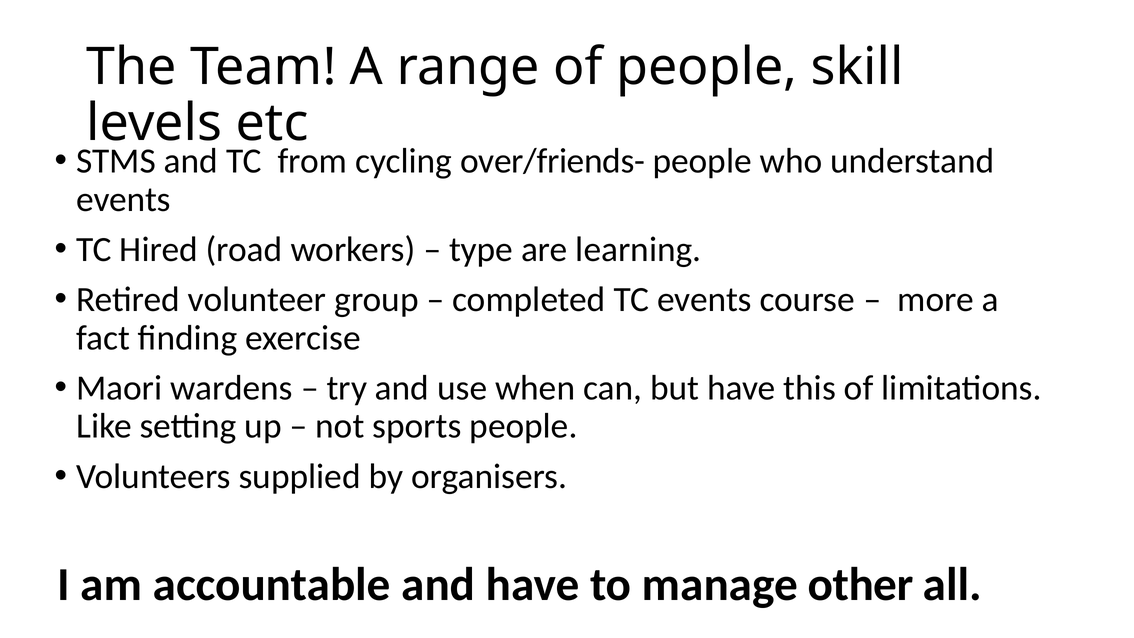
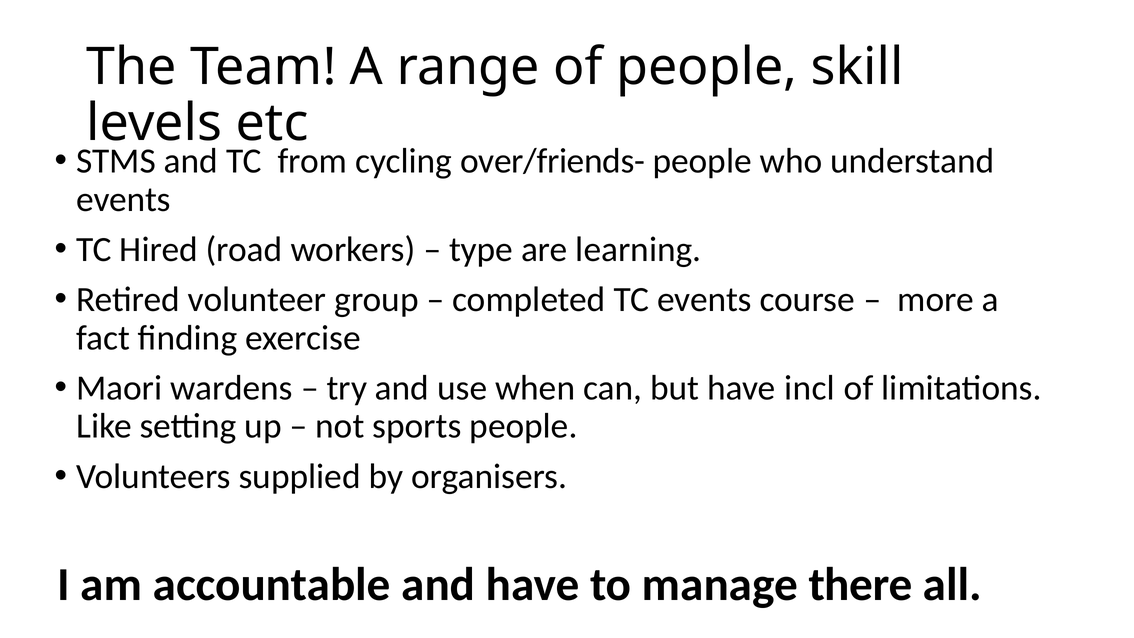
this: this -> incl (810, 388)
other: other -> there (861, 585)
